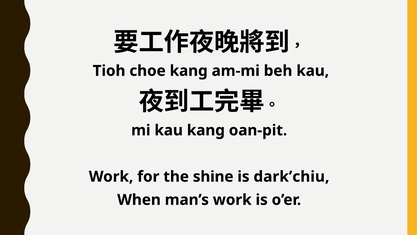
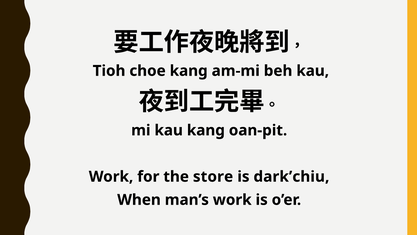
shine: shine -> store (213, 176)
